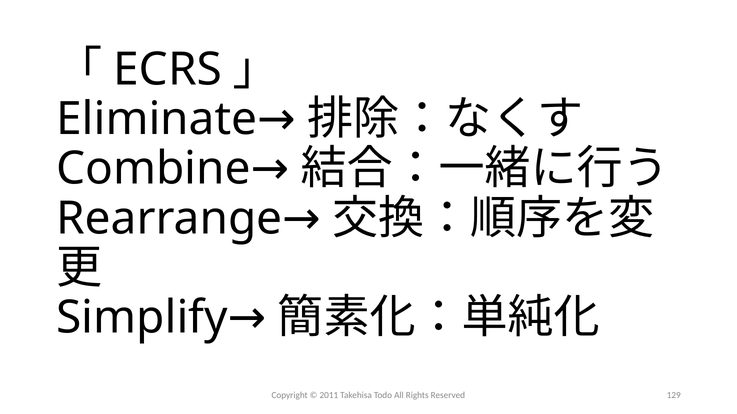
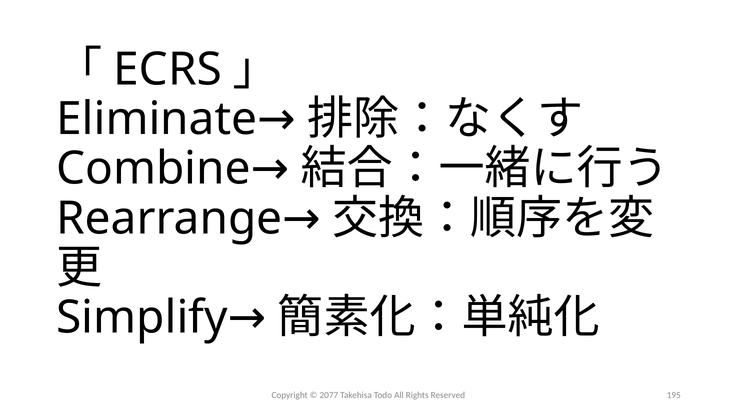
2011: 2011 -> 2077 (329, 396)
129: 129 -> 195 (674, 396)
